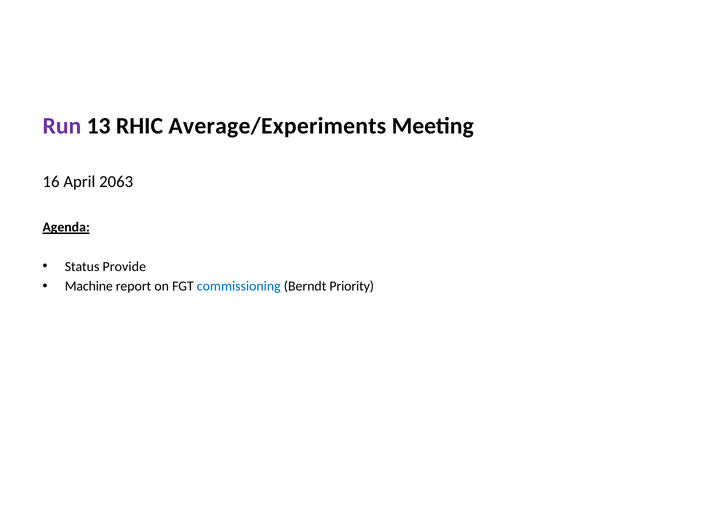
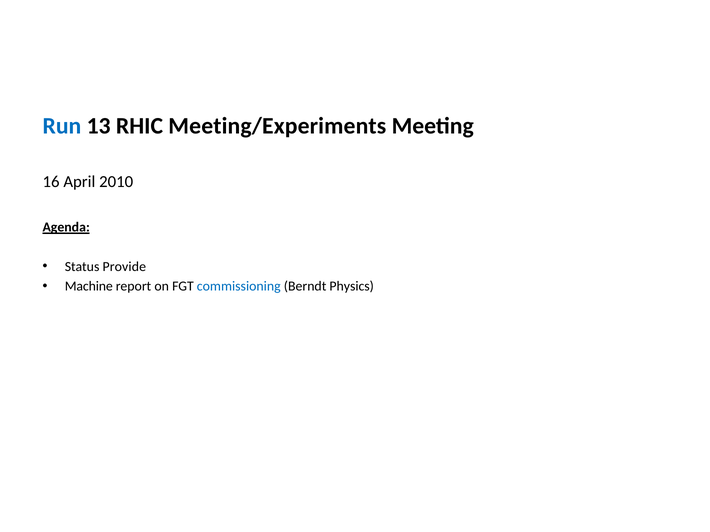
Run colour: purple -> blue (62, 126)
Average/Experiments: Average/Experiments -> Meeting/Experiments (277, 126)
2063: 2063 -> 2010 (116, 182)
Priority: Priority -> Physics (352, 287)
